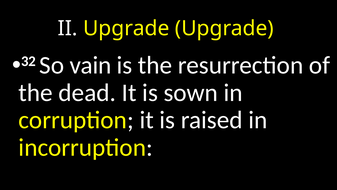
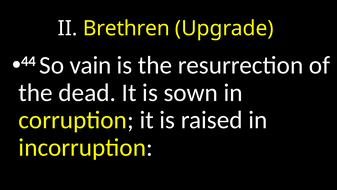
II Upgrade: Upgrade -> Brethren (126, 28)
32: 32 -> 44 (28, 61)
